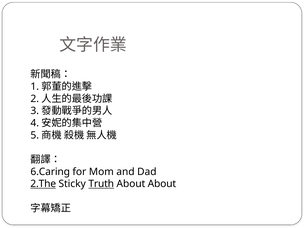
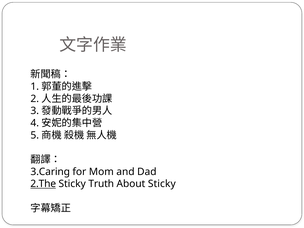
6.Caring: 6.Caring -> 3.Caring (50, 172)
Truth underline: present -> none (101, 184)
About About: About -> Sticky (162, 184)
